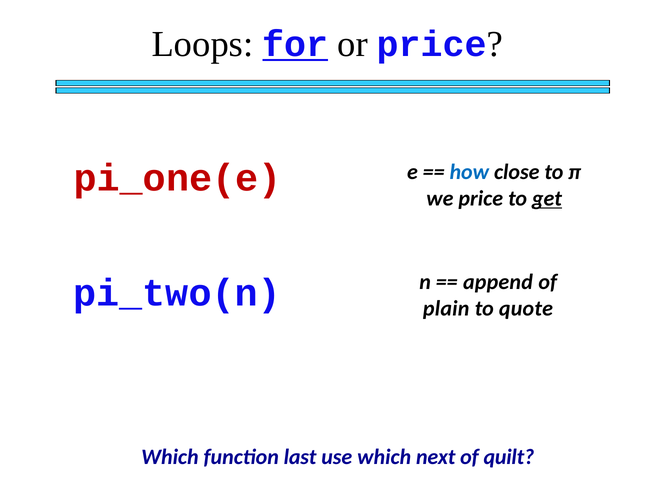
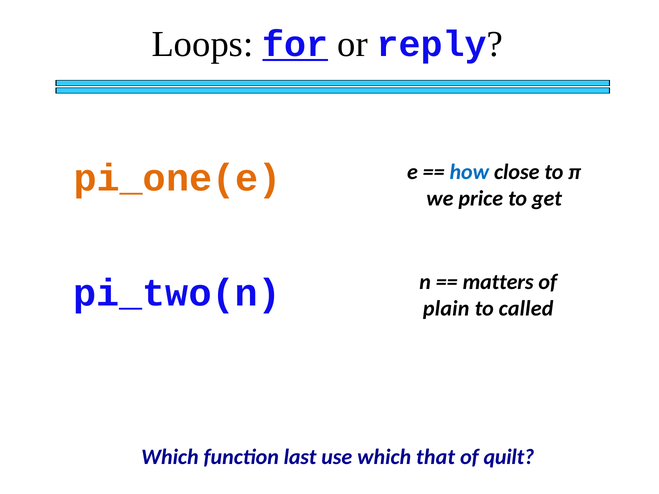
or price: price -> reply (432, 44)
pi_one(e colour: red -> orange (178, 178)
get underline: present -> none (547, 199)
append: append -> matters (498, 282)
quote: quote -> called (526, 309)
next: next -> that (436, 457)
